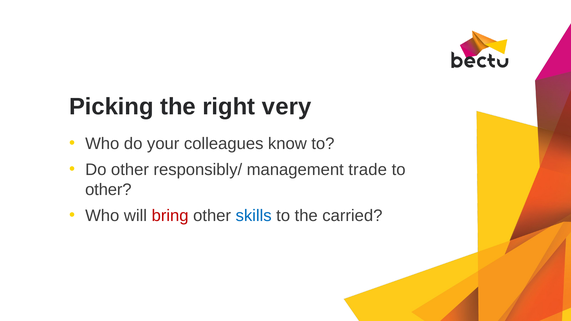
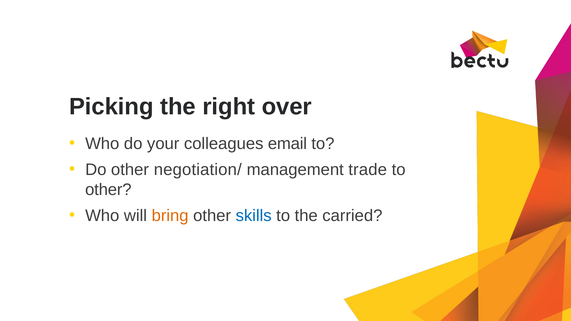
very: very -> over (287, 107)
know: know -> email (287, 144)
responsibly/: responsibly/ -> negotiation/ (198, 170)
bring colour: red -> orange (170, 216)
